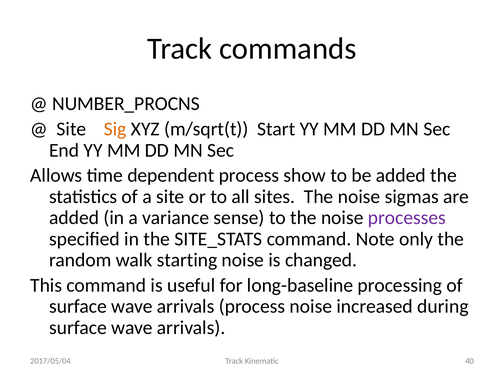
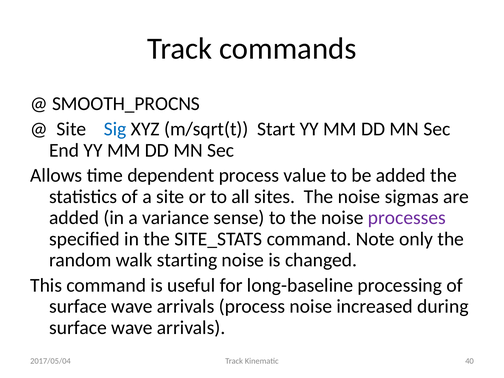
NUMBER_PROCNS: NUMBER_PROCNS -> SMOOTH_PROCNS (126, 104)
Sig colour: orange -> blue (115, 129)
show: show -> value (305, 175)
